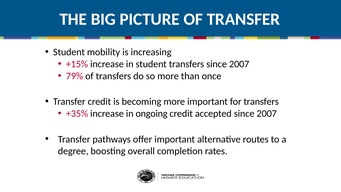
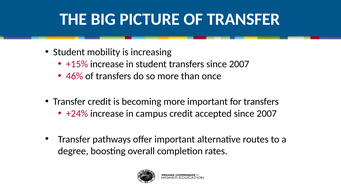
79%: 79% -> 46% (74, 76)
+35%: +35% -> +24% (77, 113)
ongoing: ongoing -> campus (151, 113)
